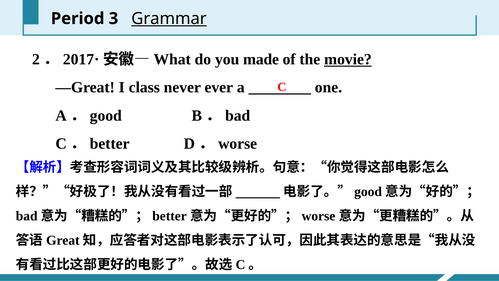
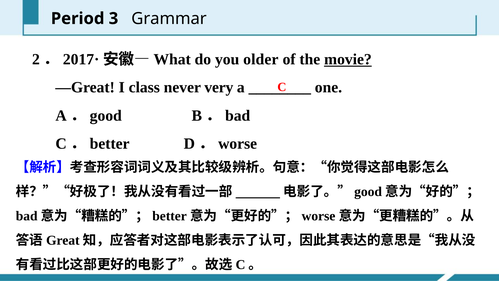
Grammar underline: present -> none (169, 19)
made: made -> older (261, 59)
ever: ever -> very (219, 87)
